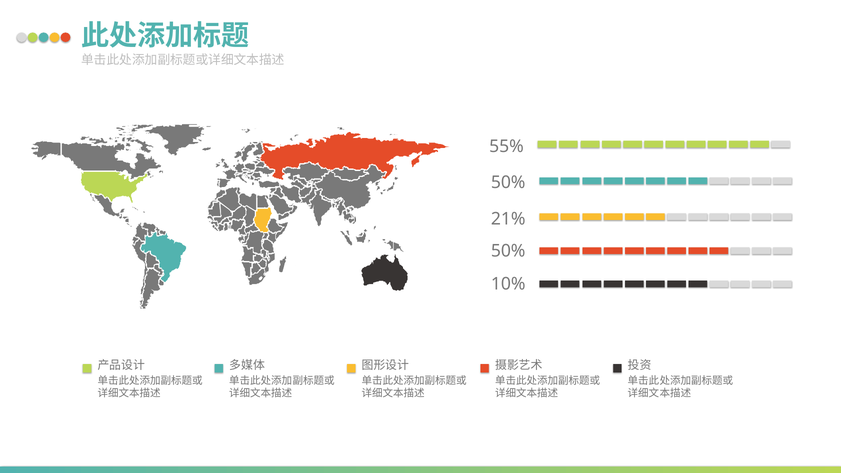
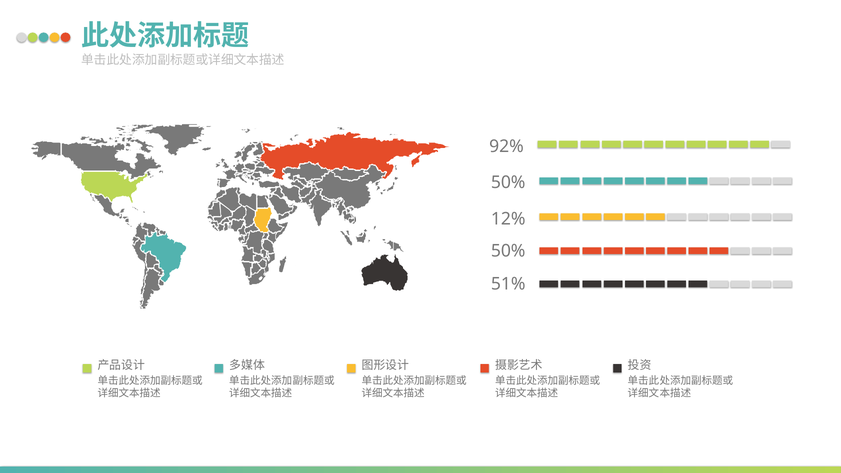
55%: 55% -> 92% (506, 146)
21%: 21% -> 12% (508, 219)
10%: 10% -> 51% (508, 284)
